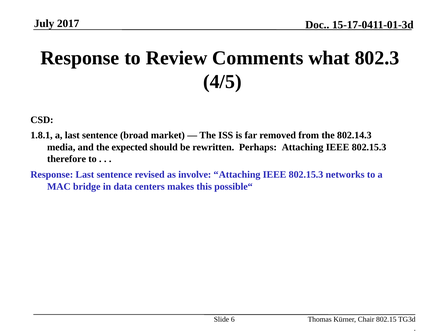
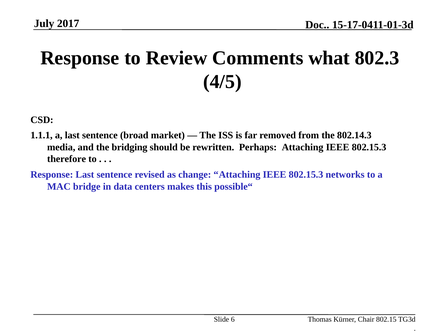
1.8.1: 1.8.1 -> 1.1.1 (42, 136)
expected: expected -> bridging (130, 148)
involve: involve -> change (195, 175)
